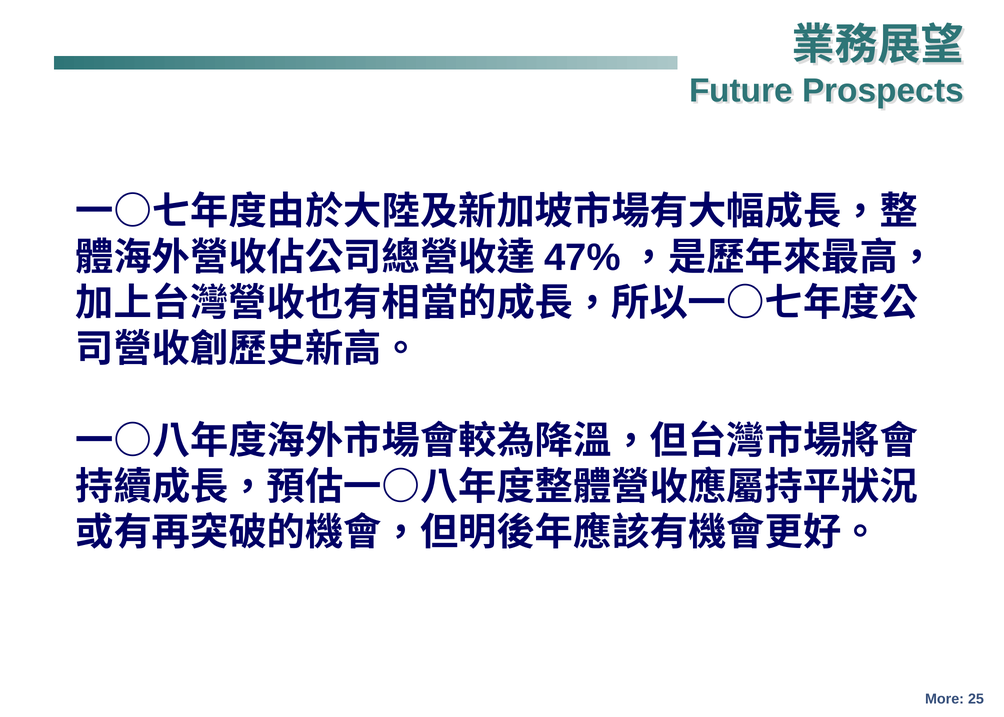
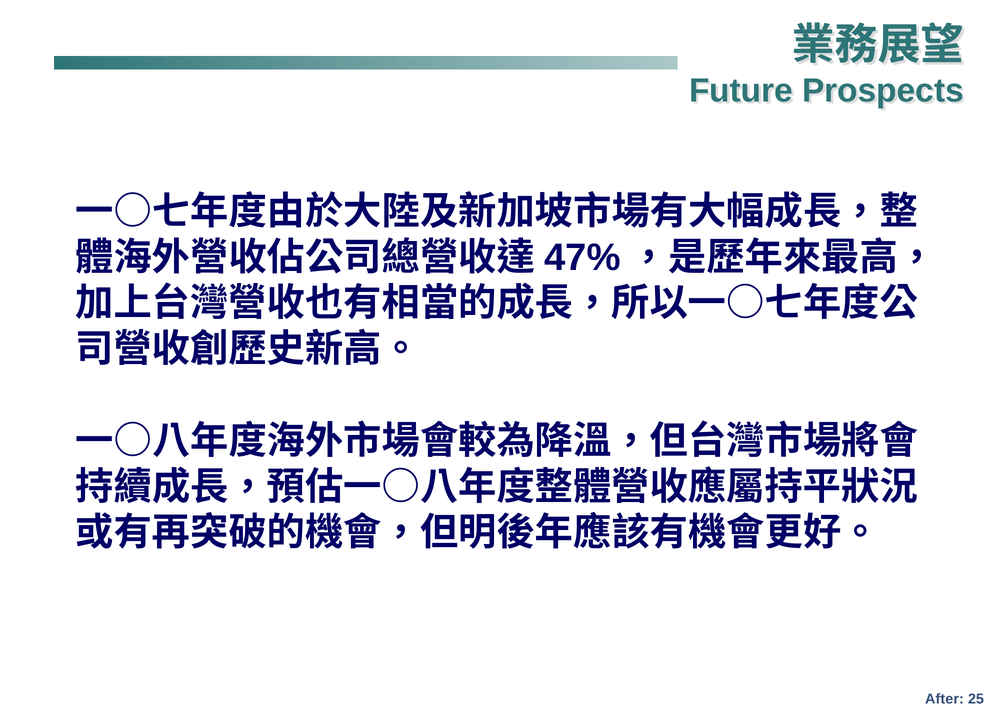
More: More -> After (944, 699)
